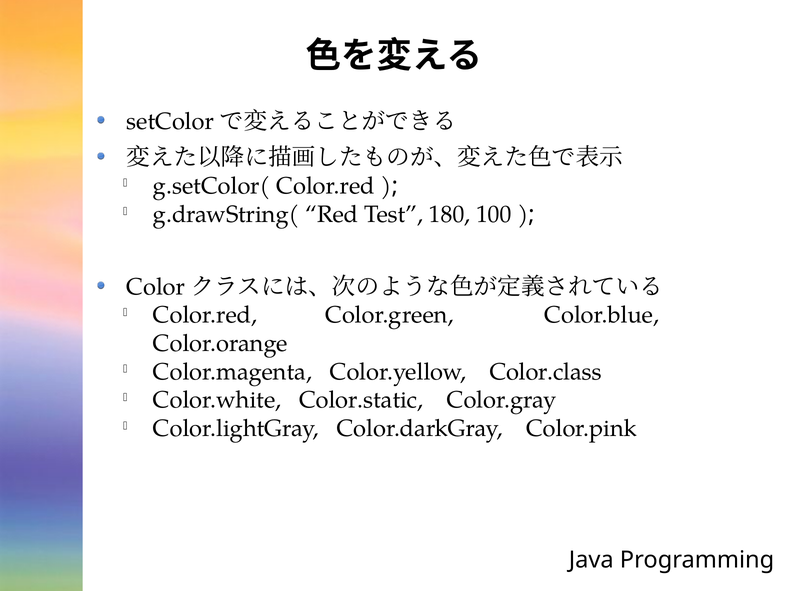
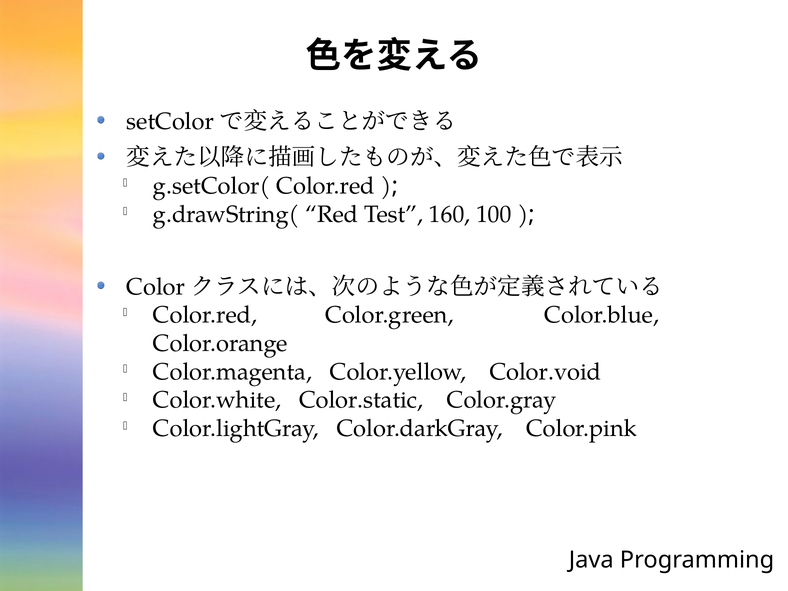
180: 180 -> 160 (450, 214)
Color.class: Color.class -> Color.void (545, 372)
